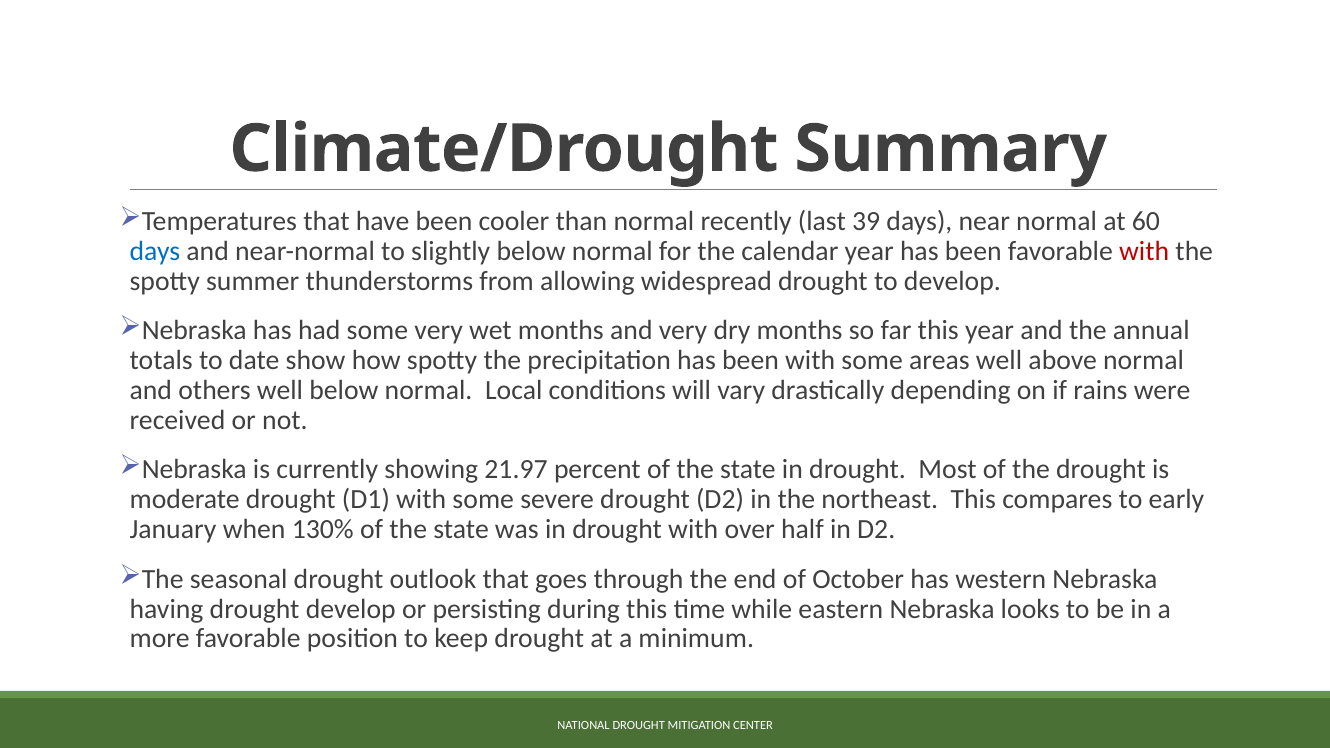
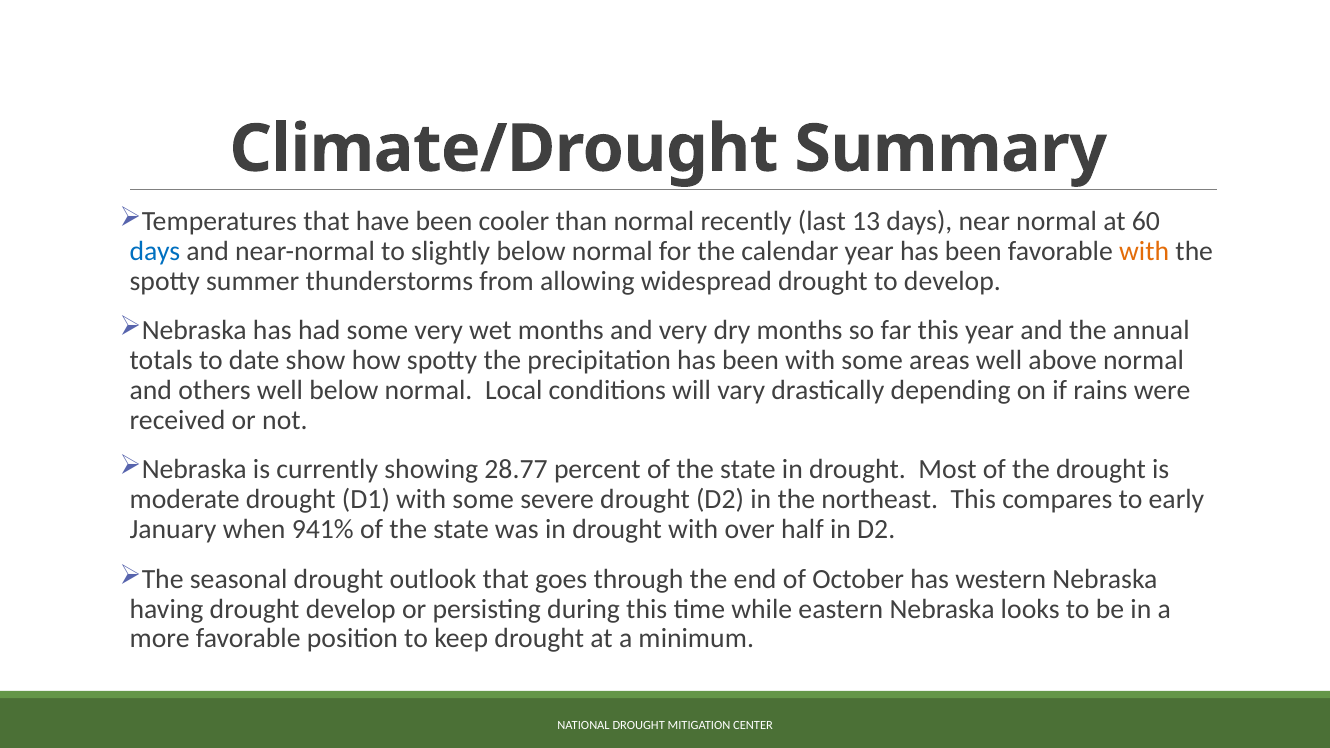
39: 39 -> 13 (866, 221)
with colour: red -> orange (1144, 251)
21.97: 21.97 -> 28.77 (516, 470)
130%: 130% -> 941% (323, 530)
